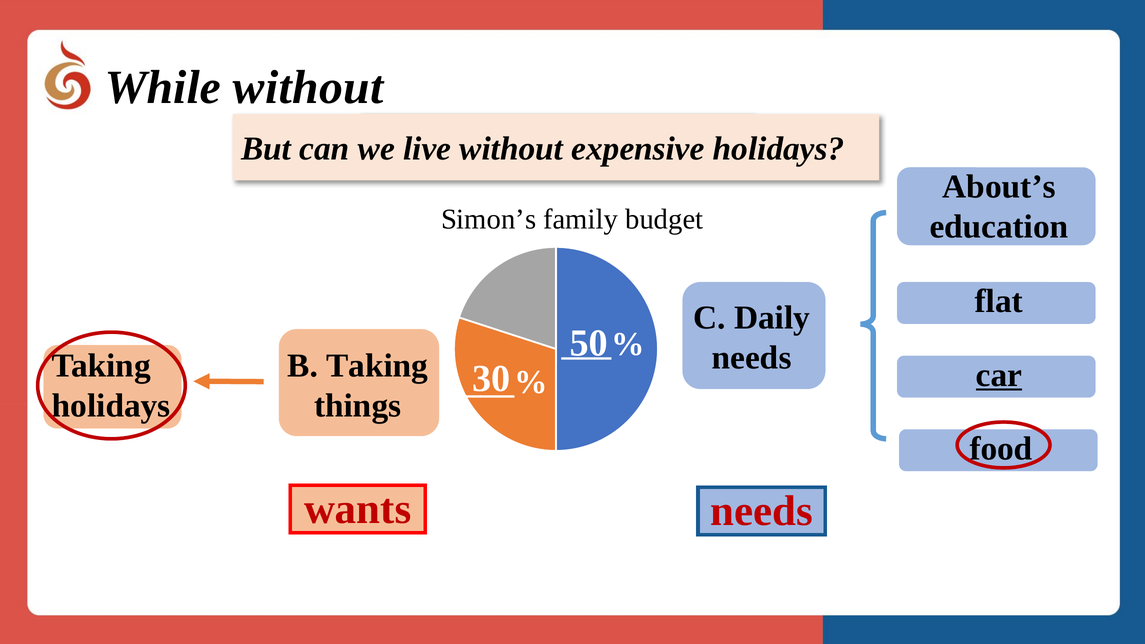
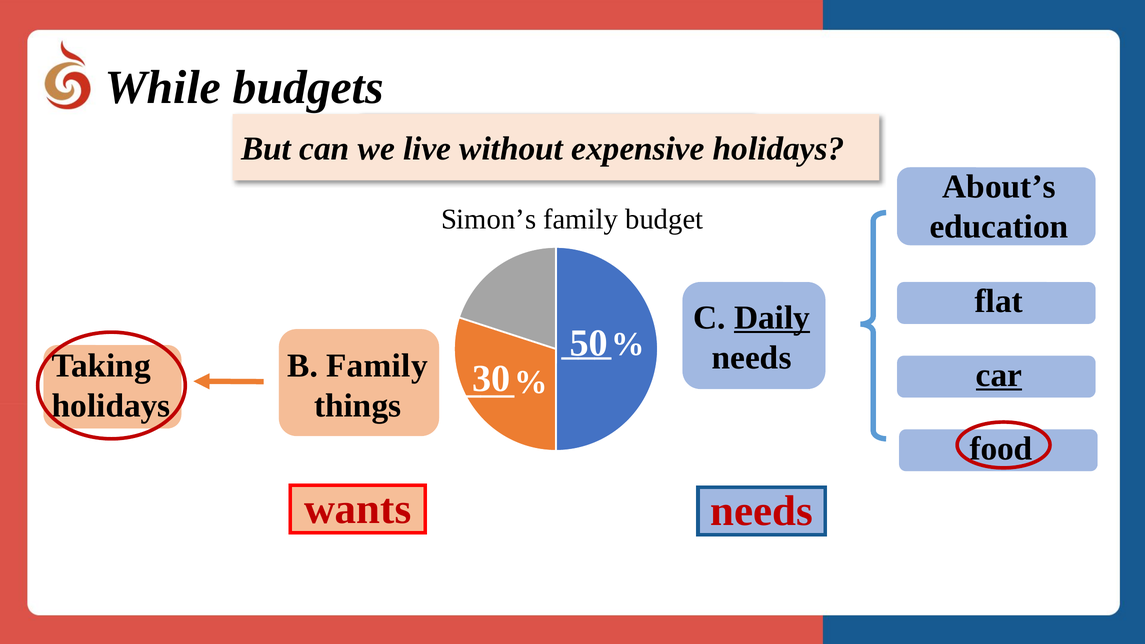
While without: without -> budgets (308, 88)
Daily underline: none -> present (772, 318)
B Taking: Taking -> Family (377, 366)
